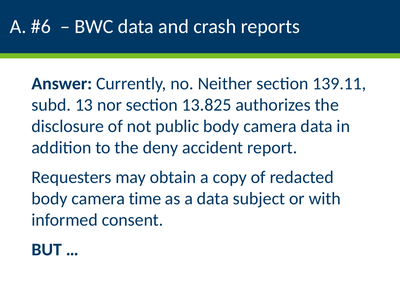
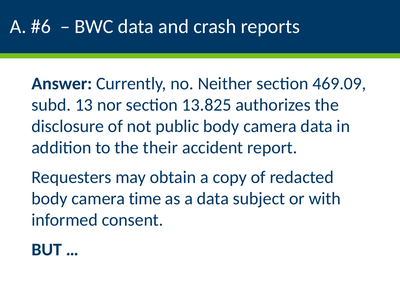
139.11: 139.11 -> 469.09 (339, 83)
deny: deny -> their (160, 148)
